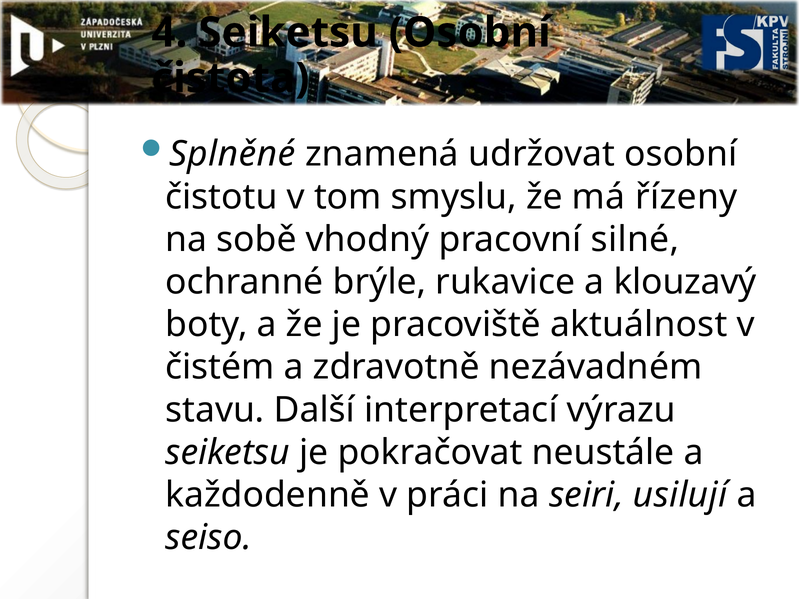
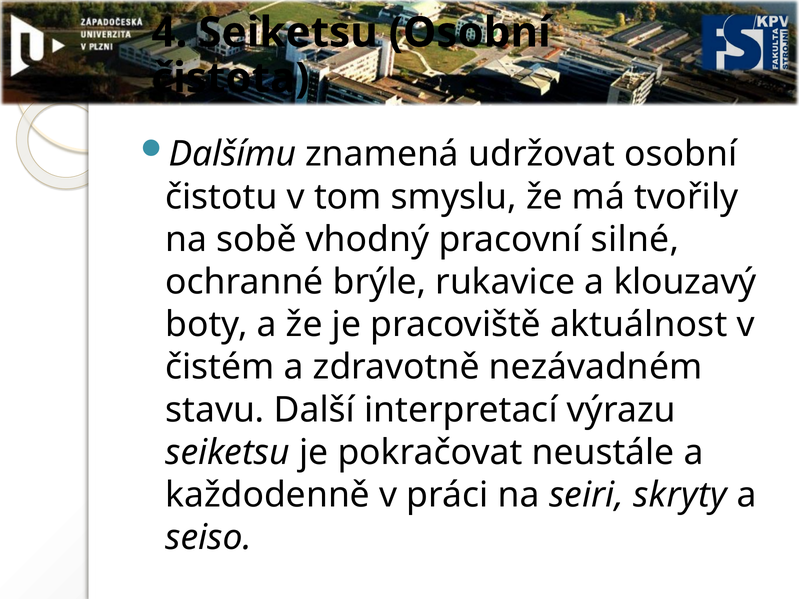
Splněné: Splněné -> Dalšímu (233, 154)
řízeny: řízeny -> tvořily (686, 197)
usilují: usilují -> skryty (680, 495)
